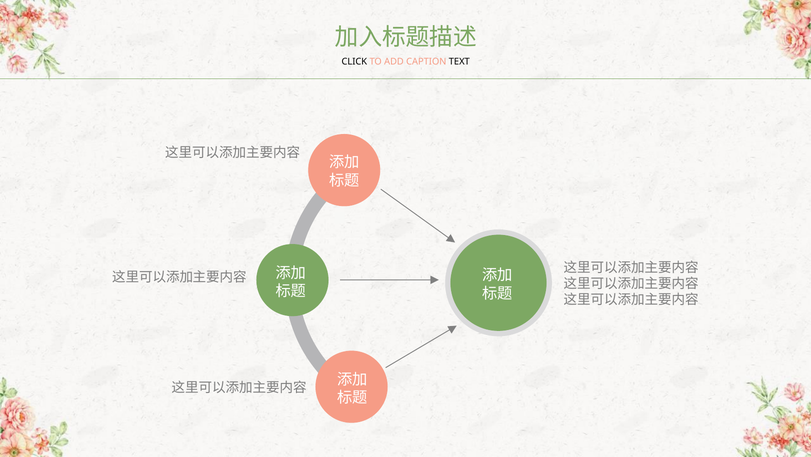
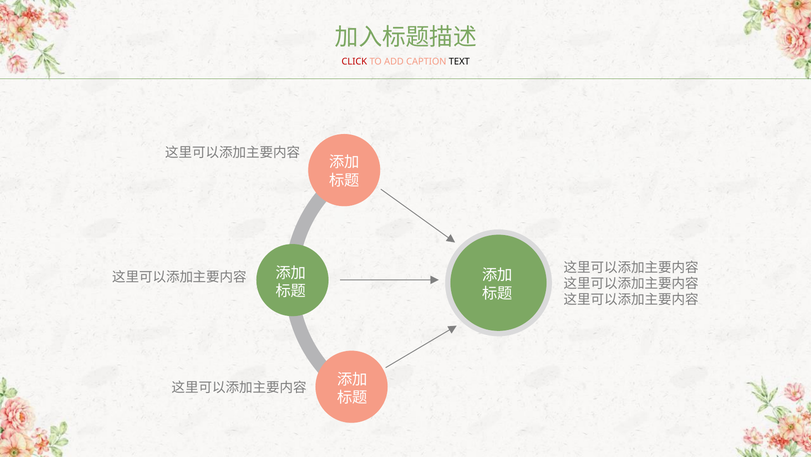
CLICK colour: black -> red (354, 62)
